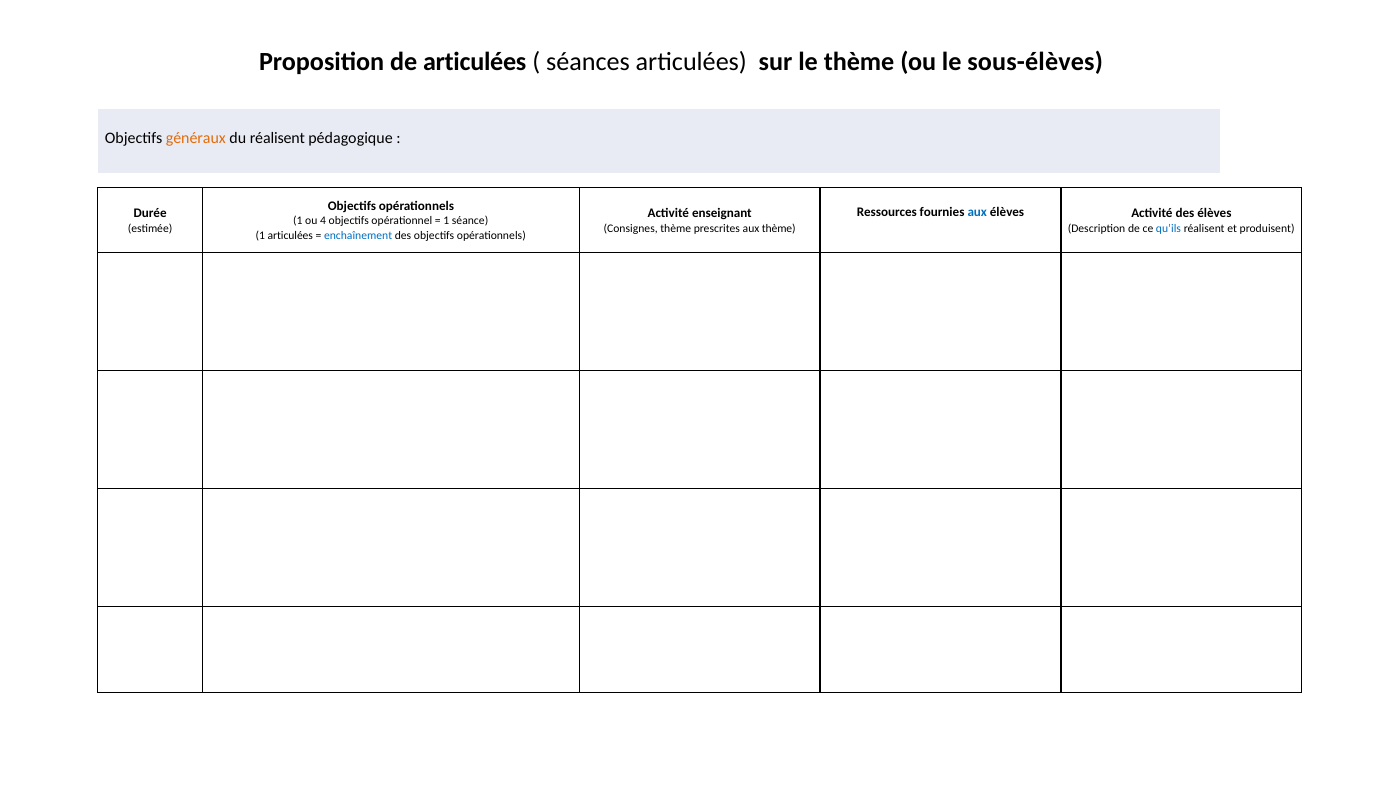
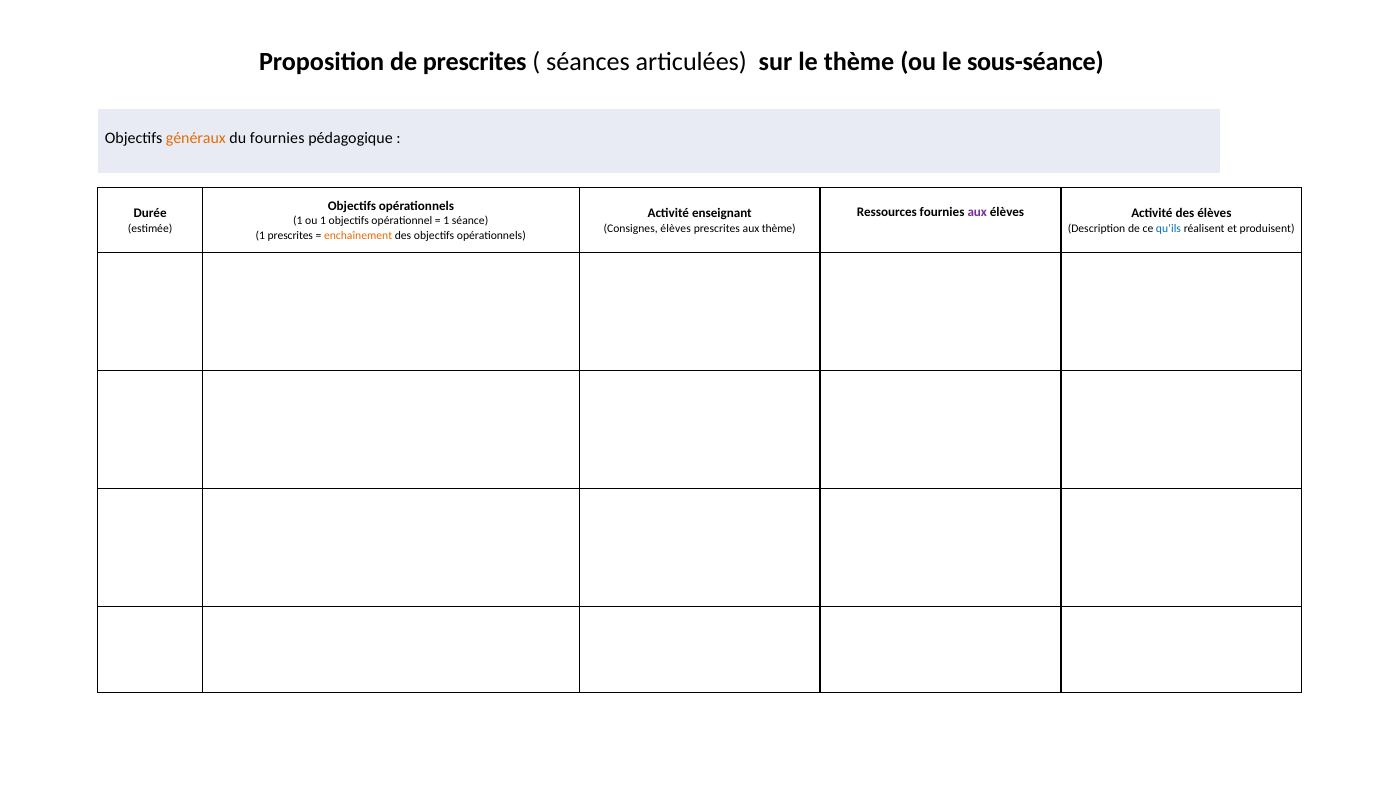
de articulées: articulées -> prescrites (475, 62)
sous-élèves: sous-élèves -> sous-séance (1035, 62)
du réalisent: réalisent -> fournies (277, 138)
aux colour: blue -> purple (977, 212)
ou 4: 4 -> 1 (323, 221)
Consignes thème: thème -> élèves (676, 228)
1 articulées: articulées -> prescrites (290, 235)
enchaînement colour: blue -> orange (358, 235)
